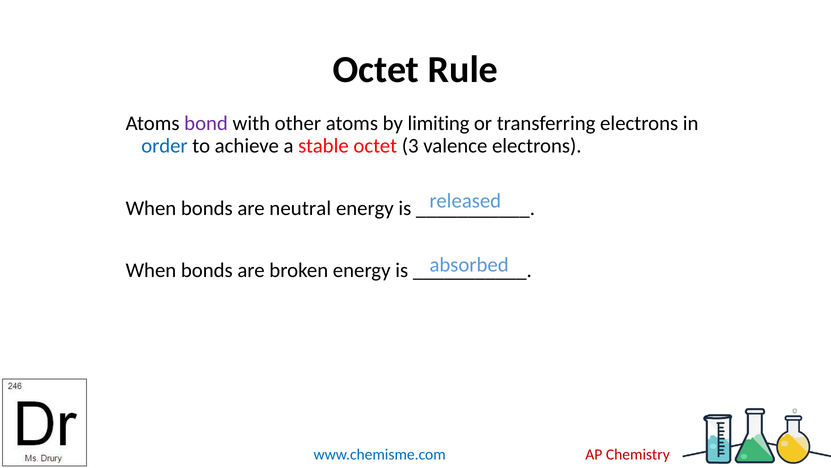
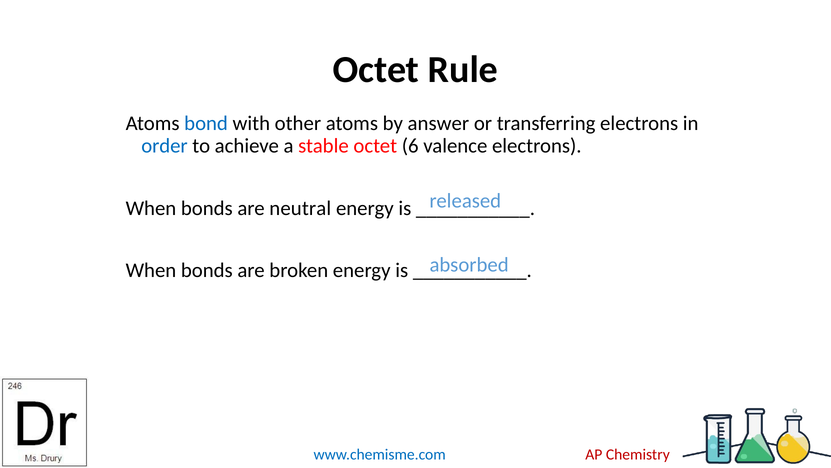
bond colour: purple -> blue (206, 123)
limiting: limiting -> answer (438, 123)
3: 3 -> 6 (410, 146)
